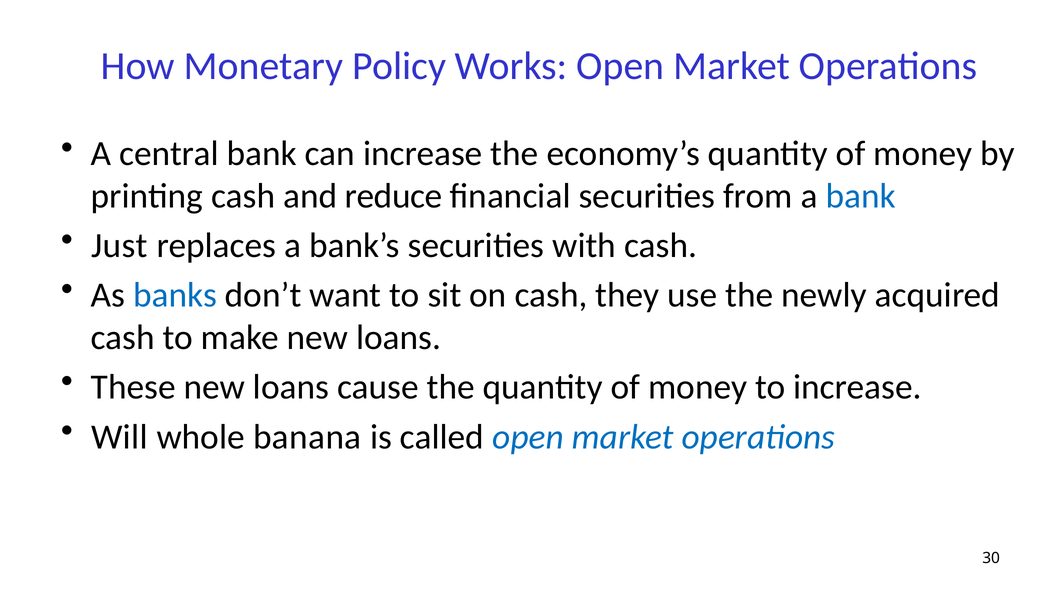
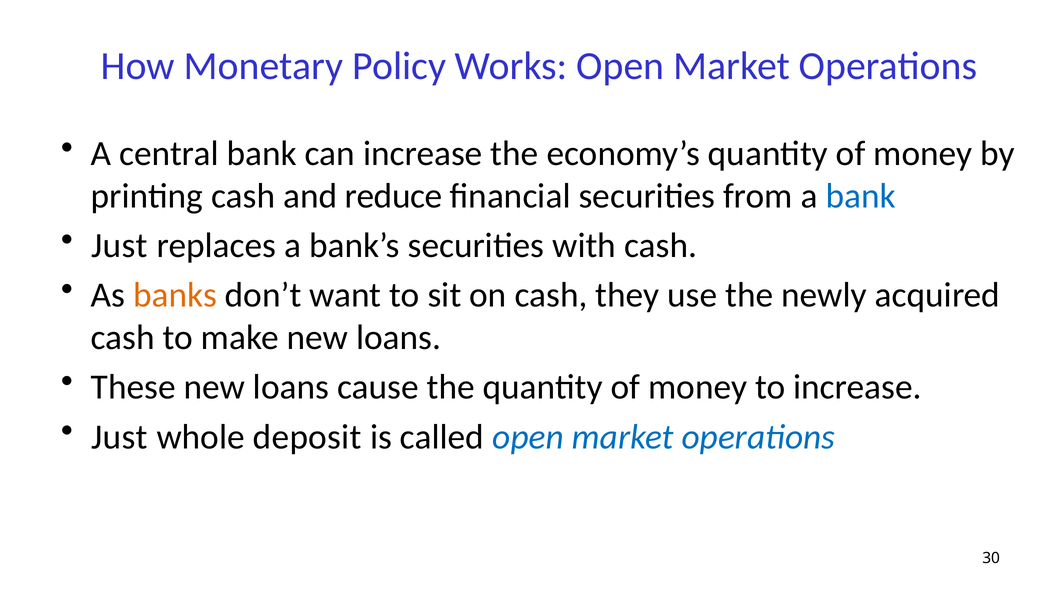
banks colour: blue -> orange (175, 295)
Will: Will -> Just (120, 437)
banana: banana -> deposit (307, 437)
